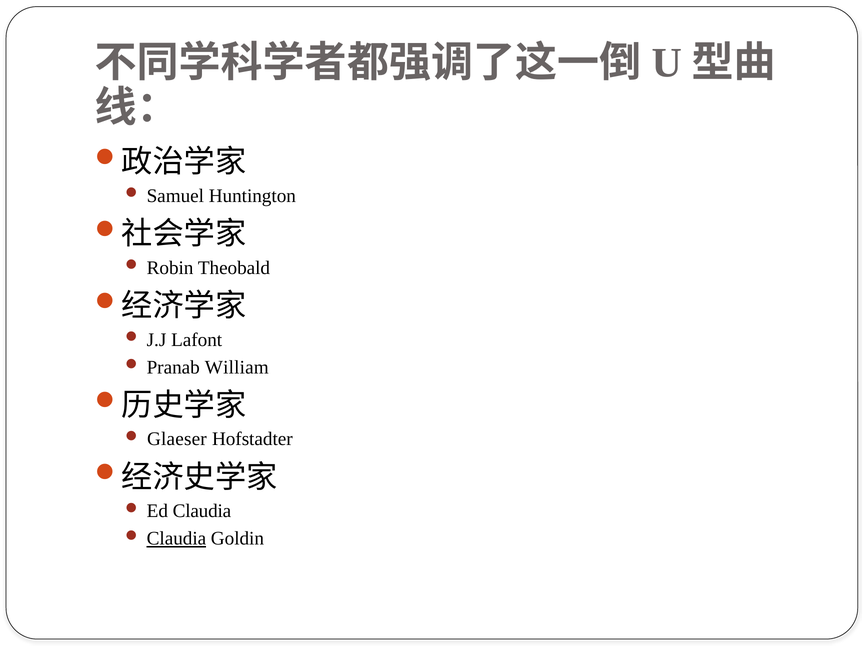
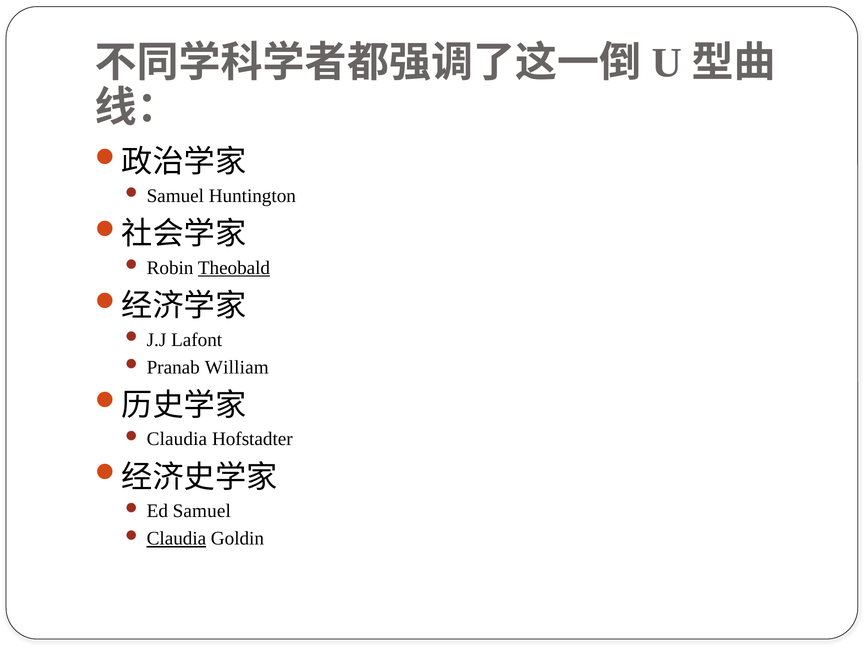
Theobald underline: none -> present (234, 268)
Glaeser: Glaeser -> Claudia (177, 439)
Ed Claudia: Claudia -> Samuel (202, 511)
